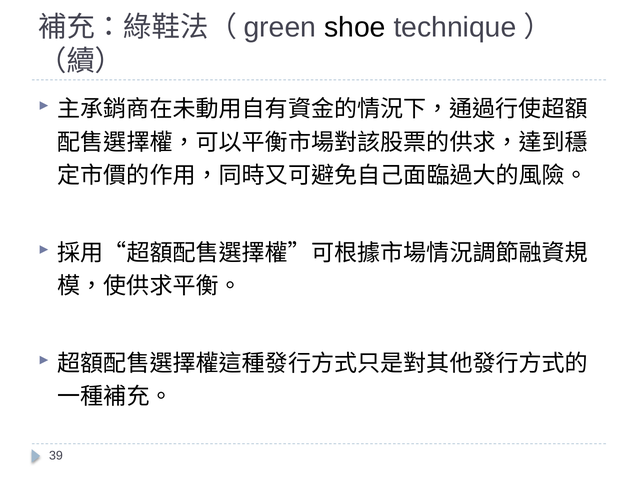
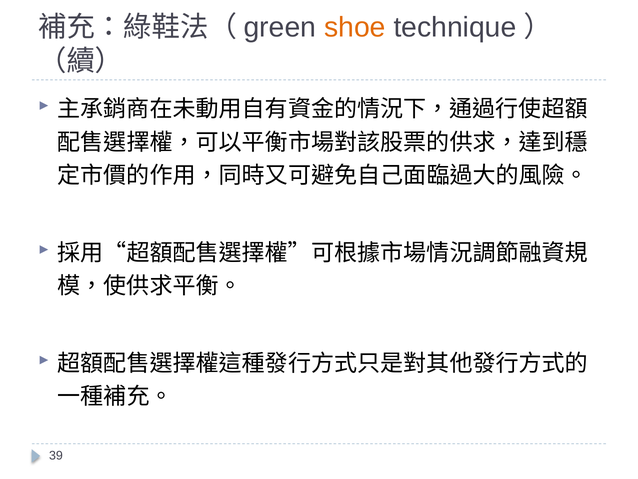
shoe colour: black -> orange (355, 28)
